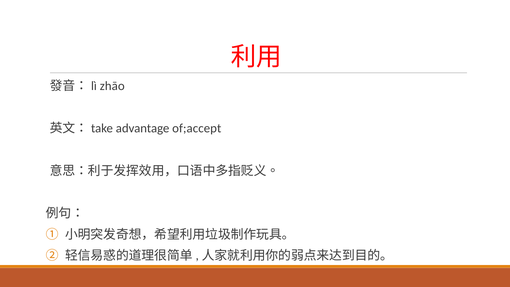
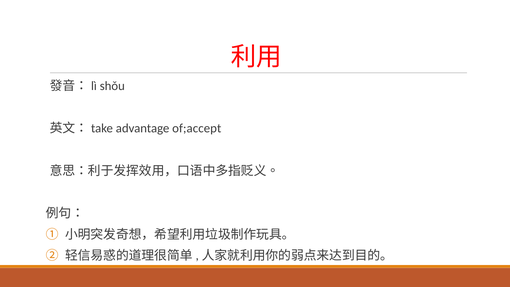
zhāo: zhāo -> shǒu (112, 86)
